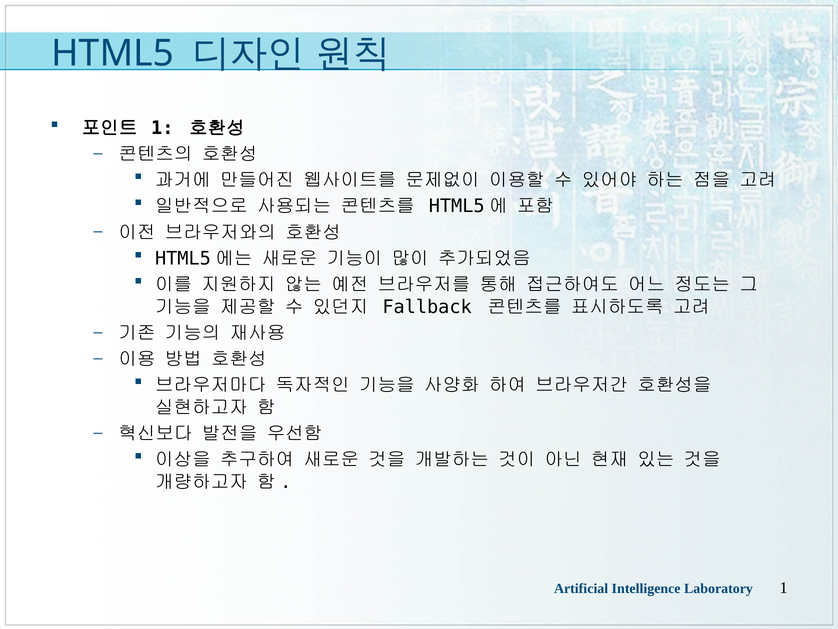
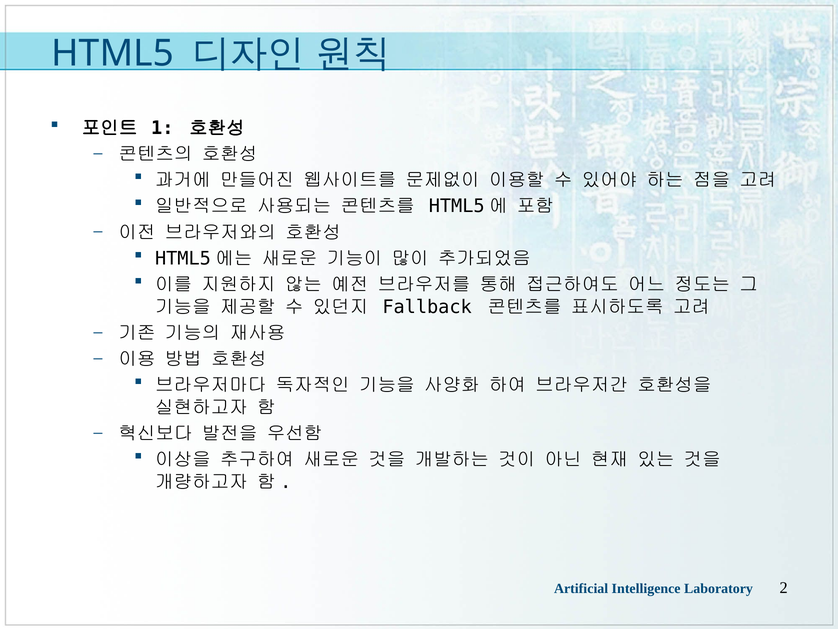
1: 1 -> 2 (784, 587)
